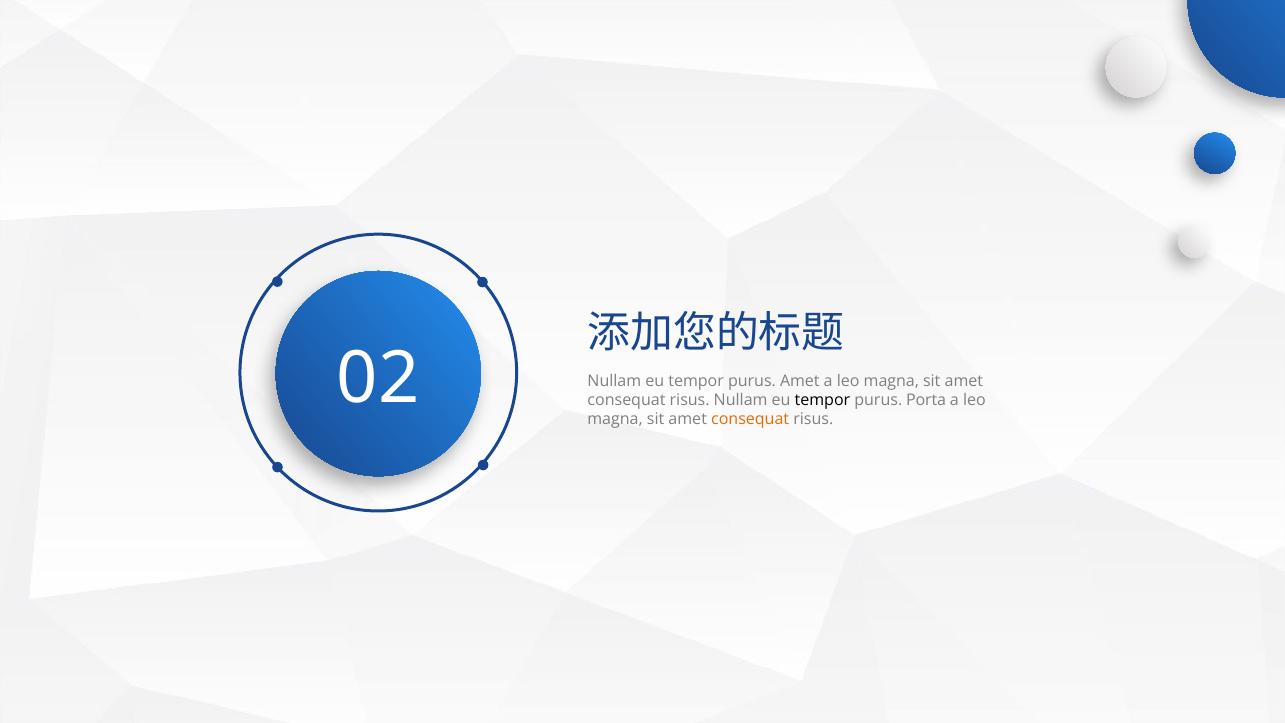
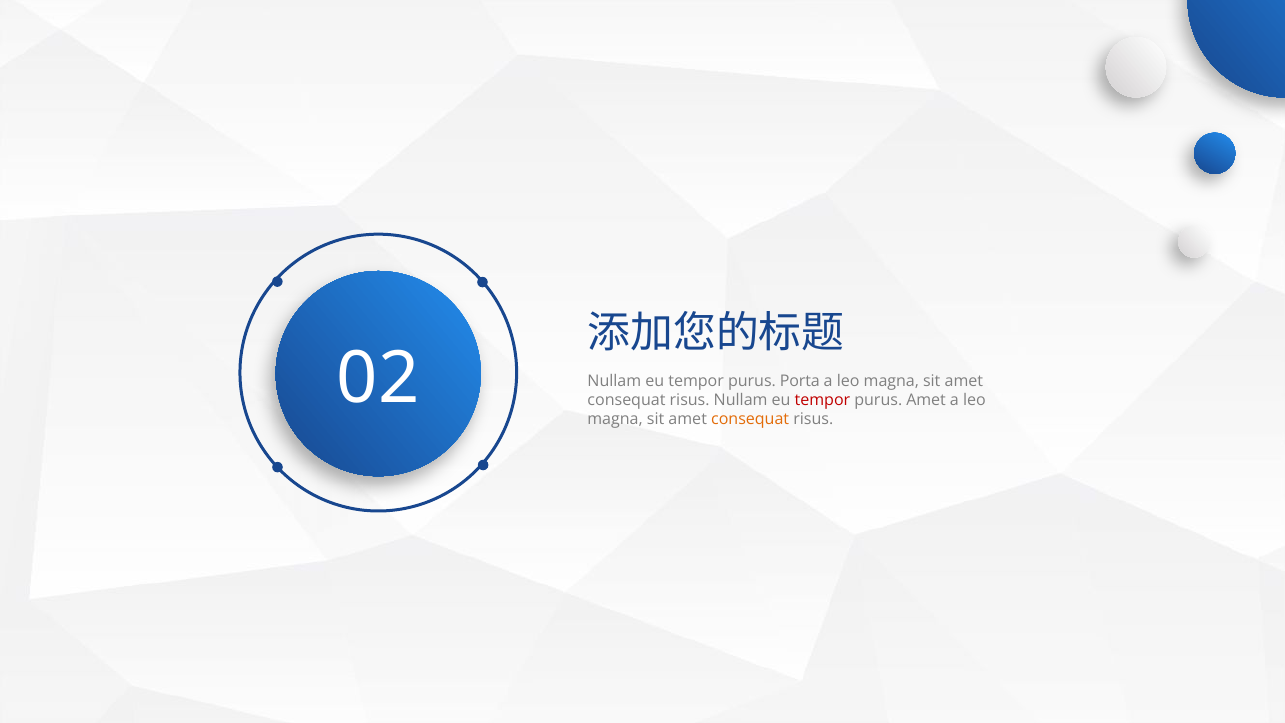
purus Amet: Amet -> Porta (800, 381)
tempor colour: black -> red (822, 400)
purus Porta: Porta -> Amet (926, 400)
